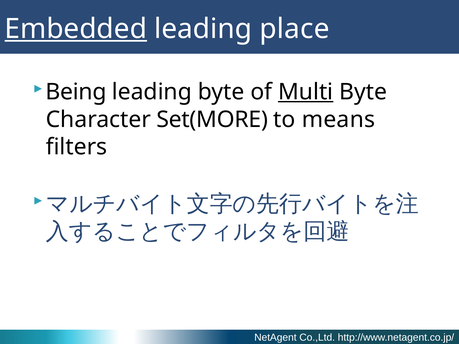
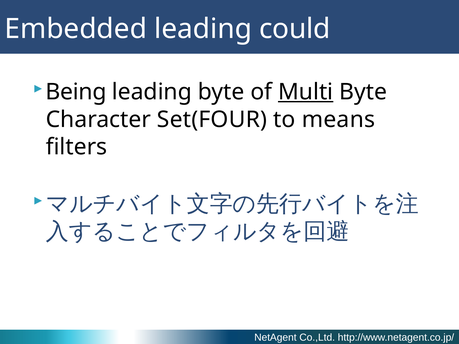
Embedded underline: present -> none (76, 29)
place: place -> could (295, 29)
Set(MORE: Set(MORE -> Set(FOUR (212, 120)
